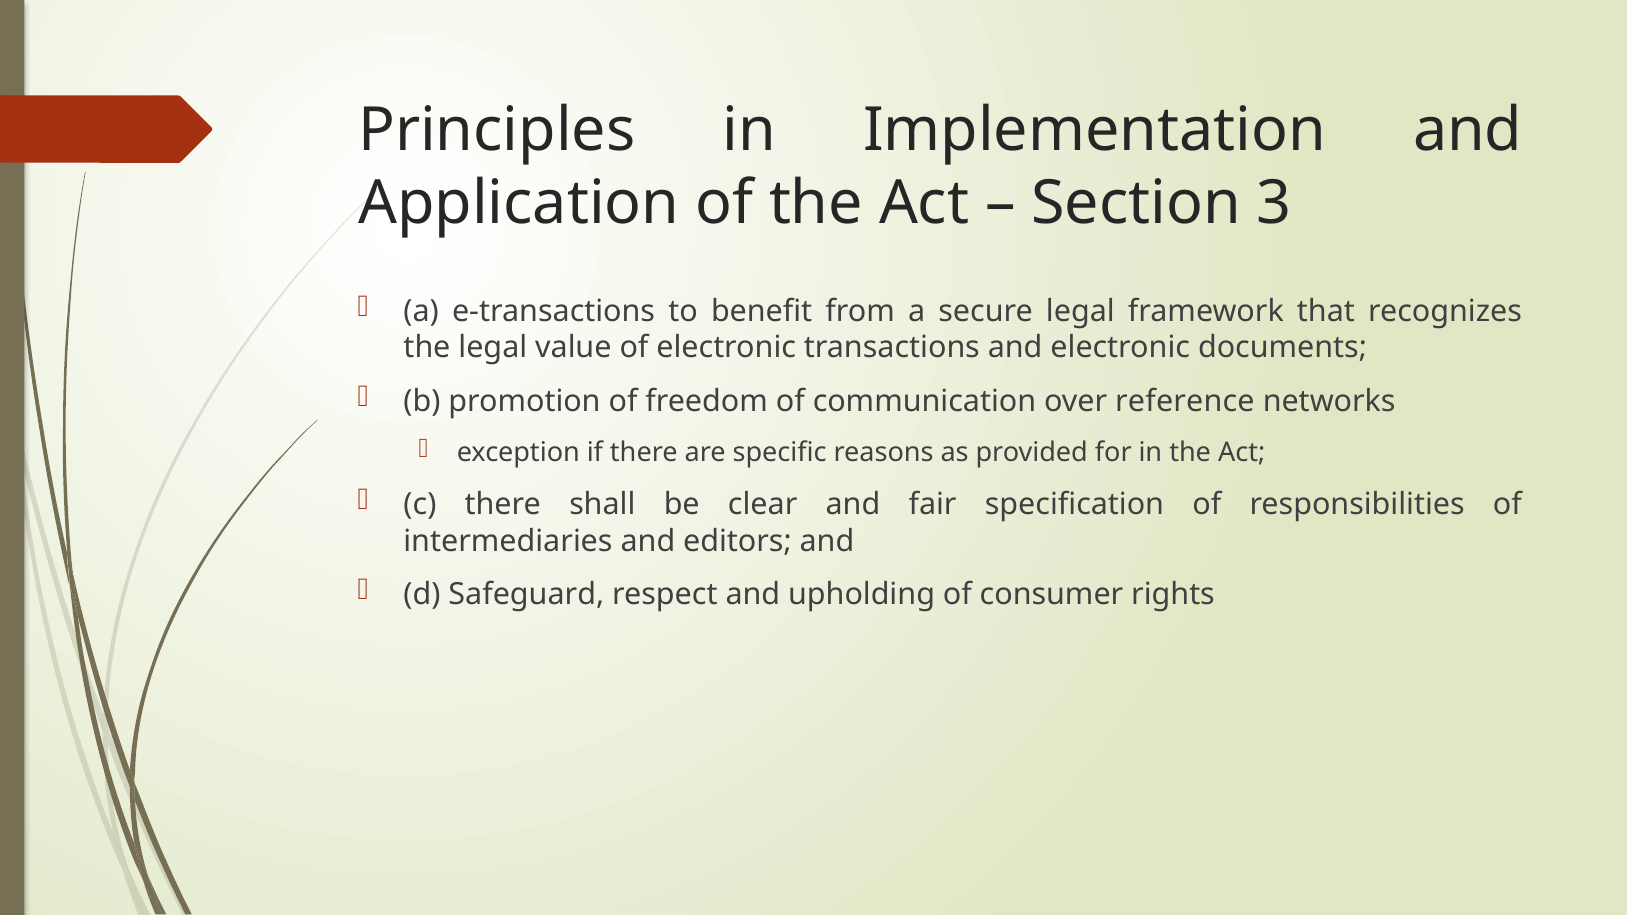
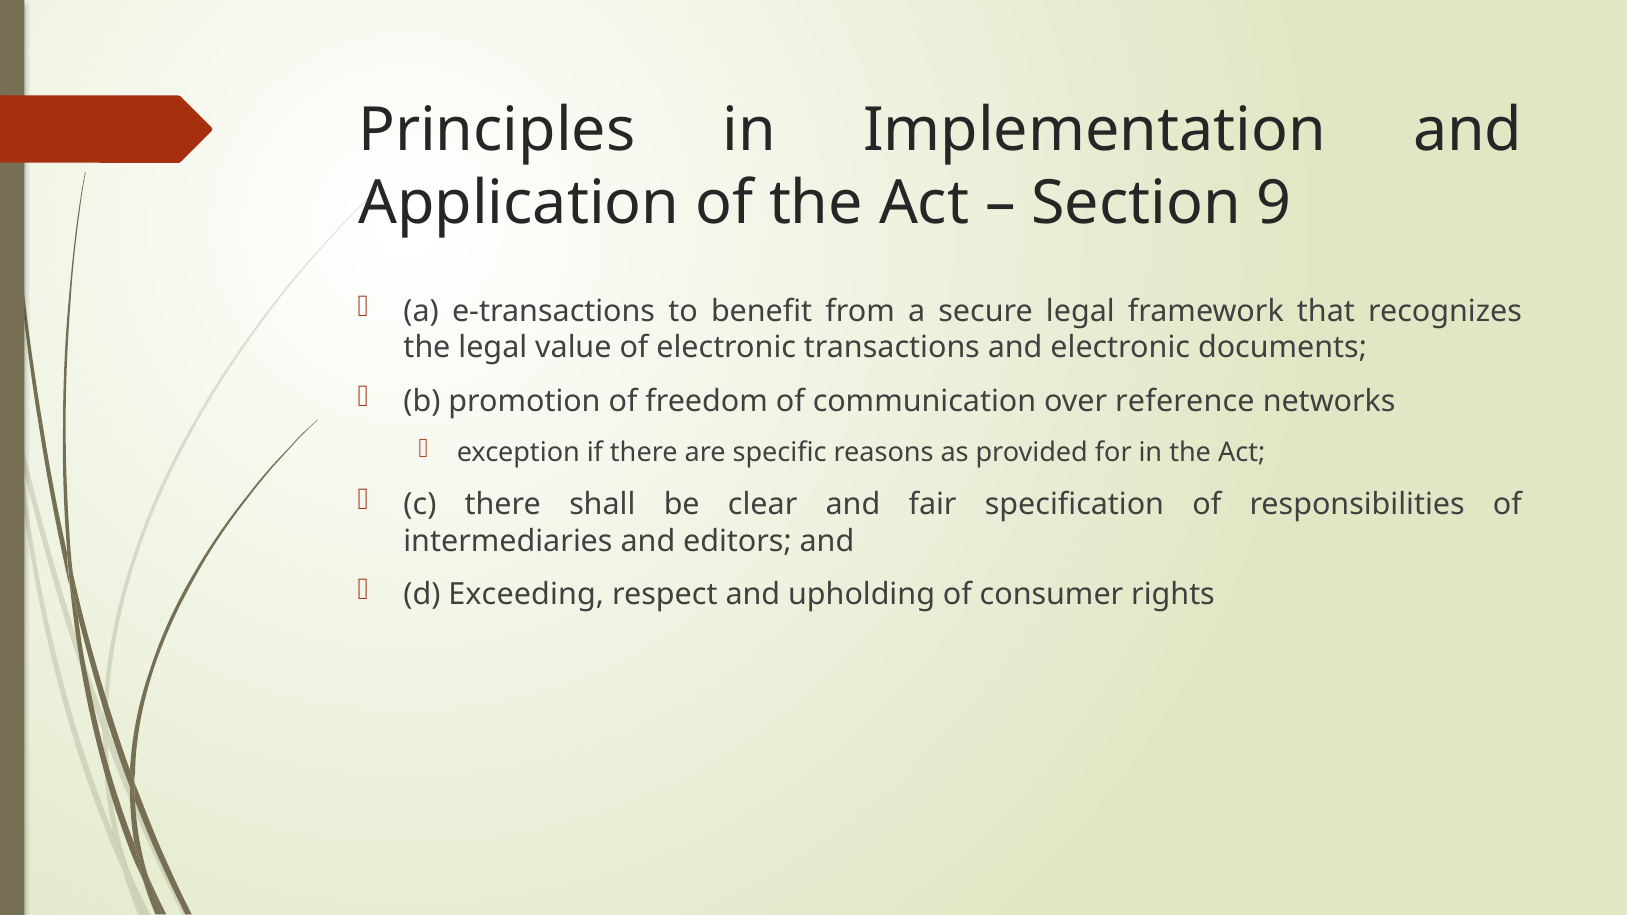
3: 3 -> 9 (1274, 203)
Safeguard: Safeguard -> Exceeding (526, 595)
